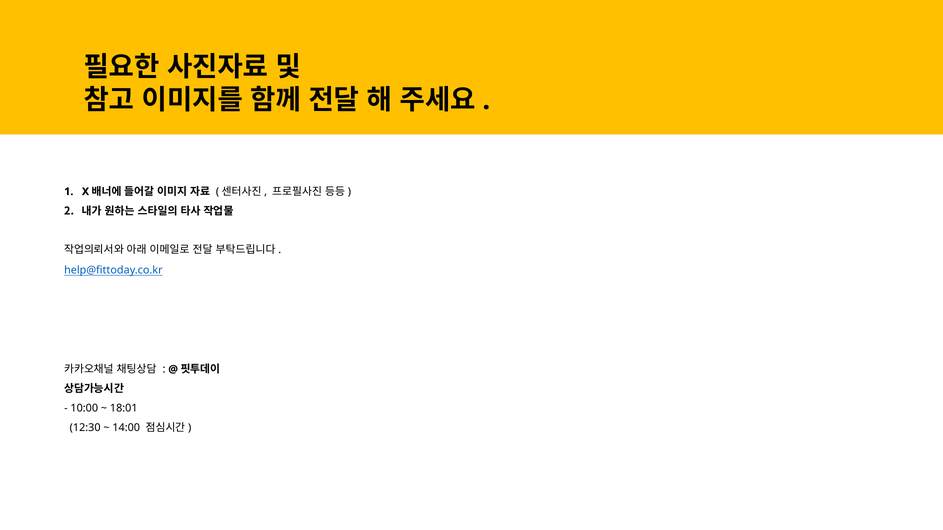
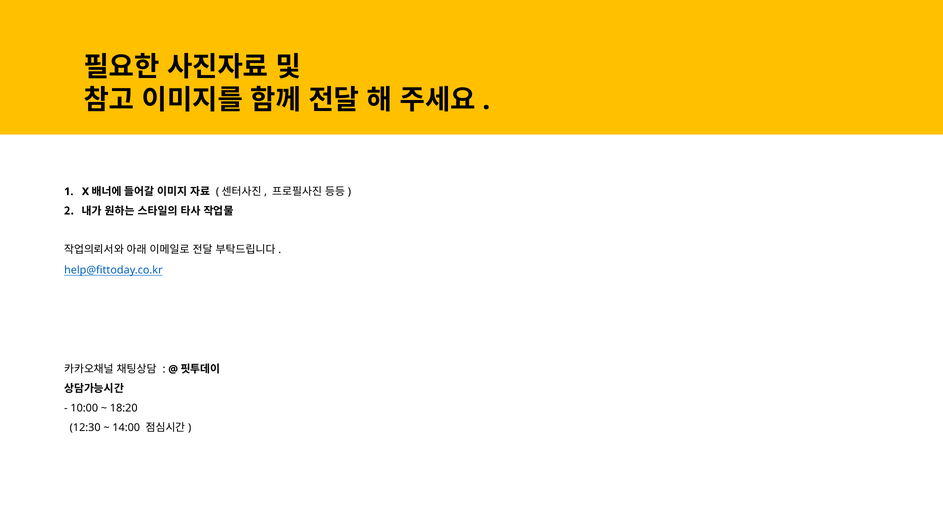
18:01: 18:01 -> 18:20 (124, 408)
